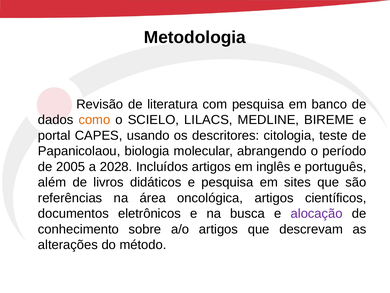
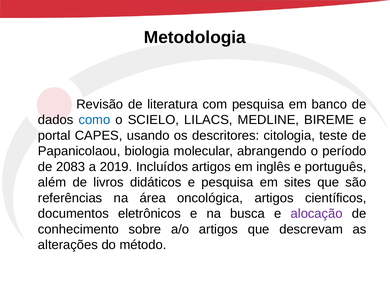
como colour: orange -> blue (94, 120)
2005: 2005 -> 2083 (71, 166)
2028: 2028 -> 2019 (116, 166)
